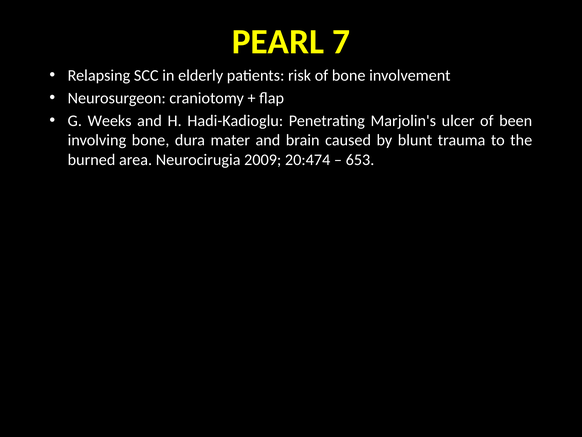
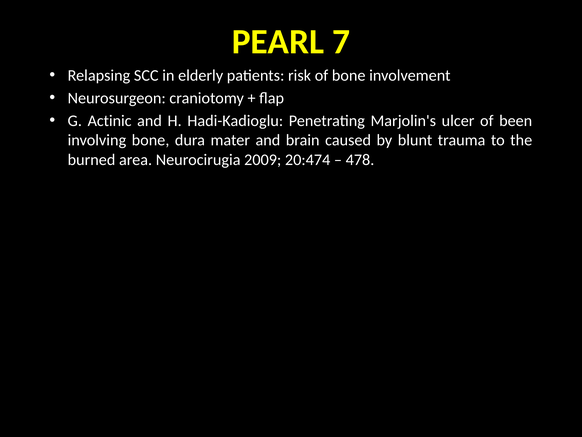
Weeks: Weeks -> Actinic (110, 121)
653: 653 -> 478 (360, 159)
